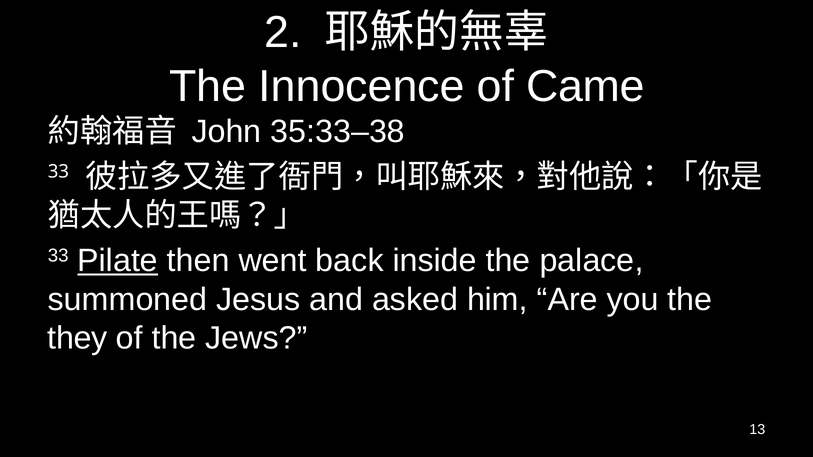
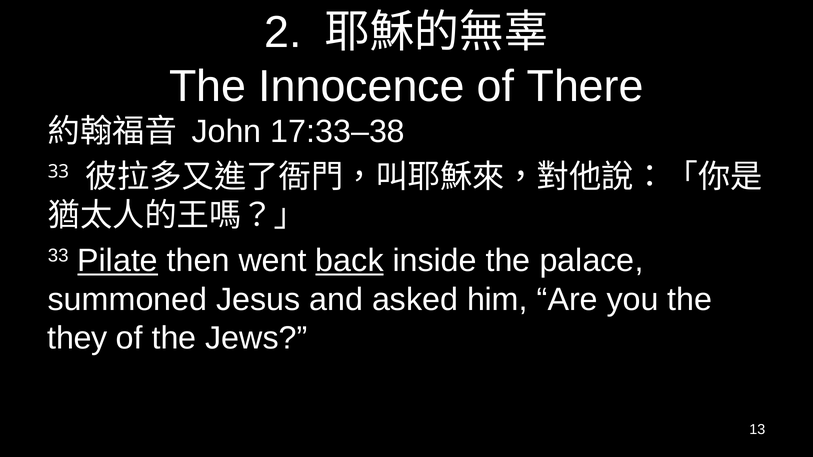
Came: Came -> There (585, 86)
35:33–38: 35:33–38 -> 17:33–38 (338, 132)
back underline: none -> present (350, 261)
